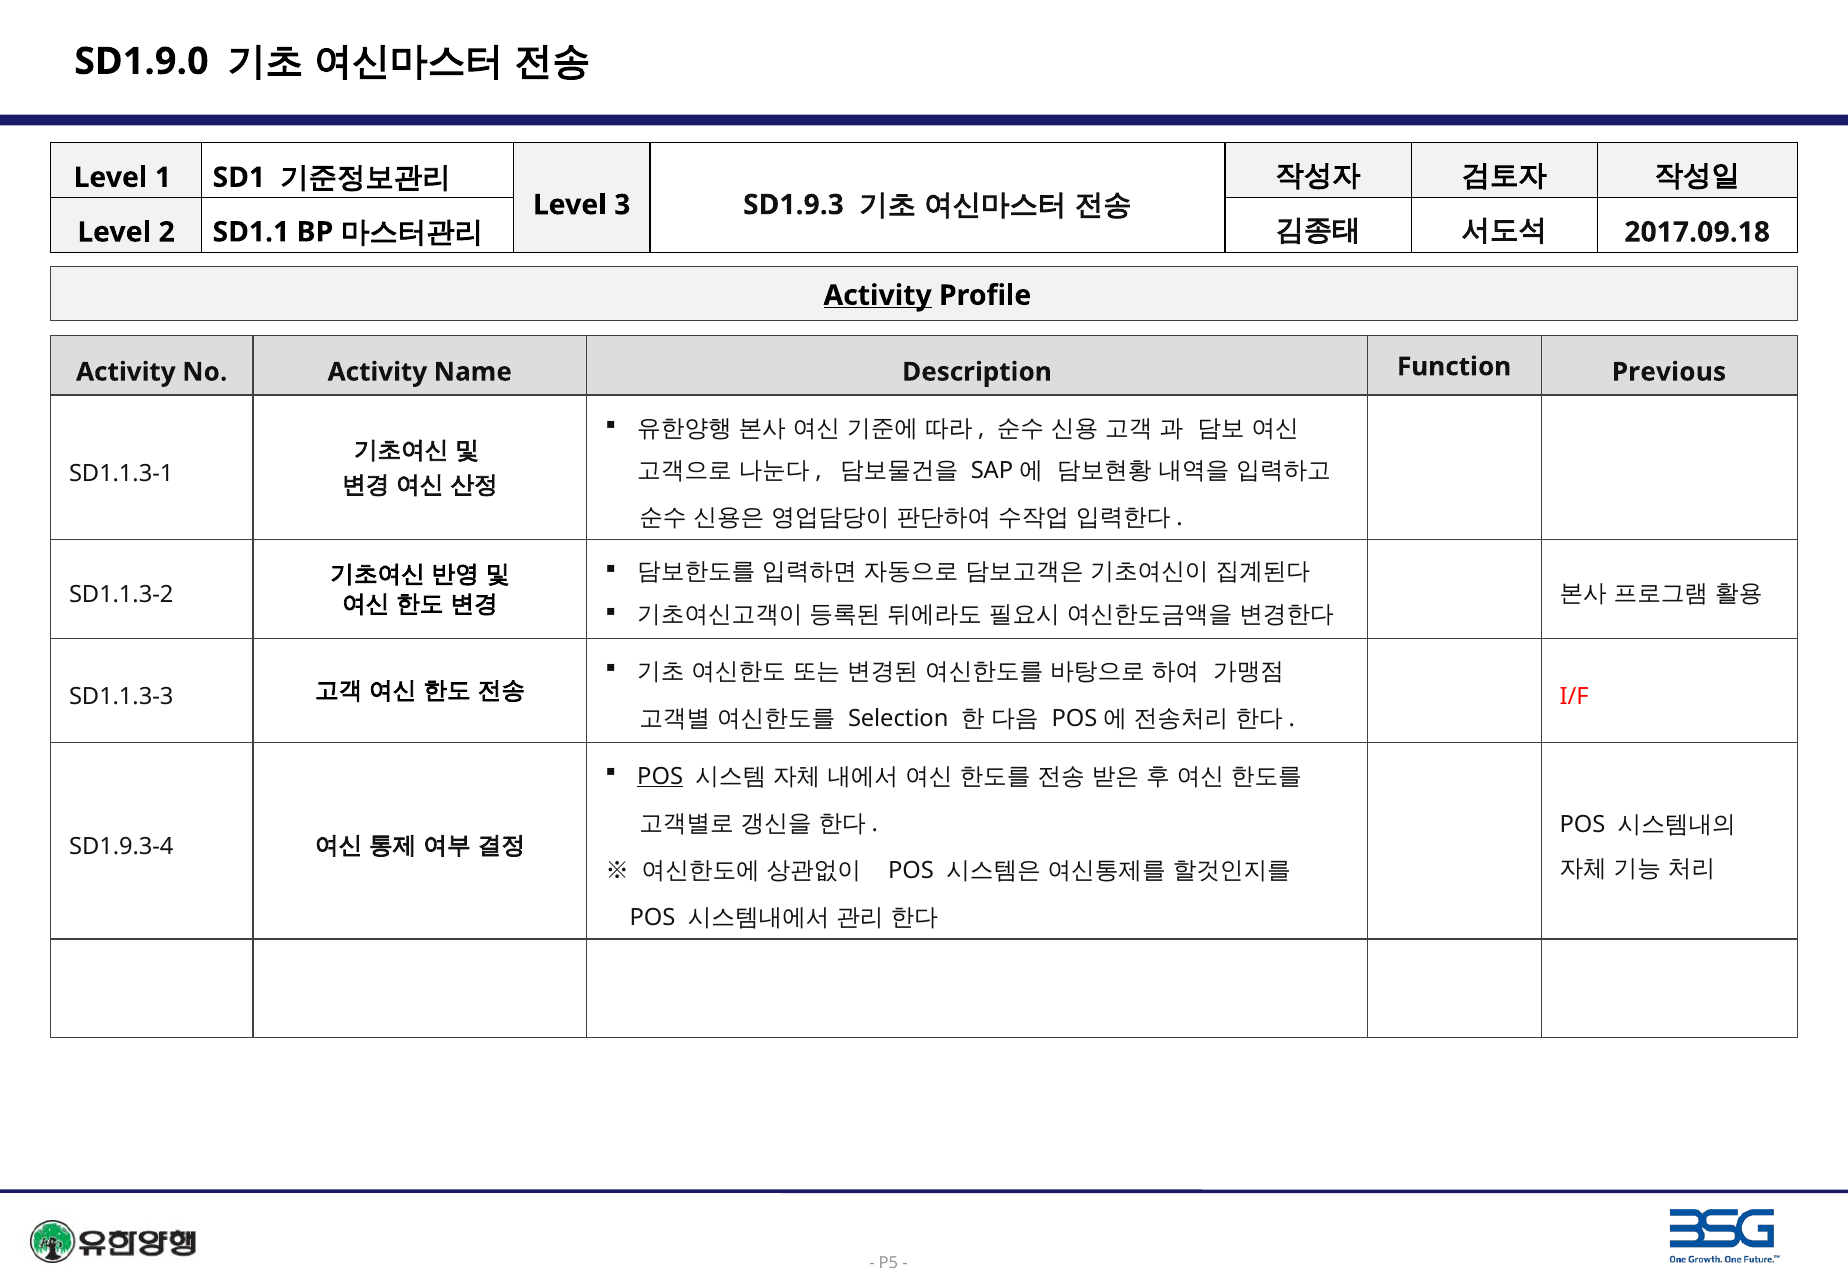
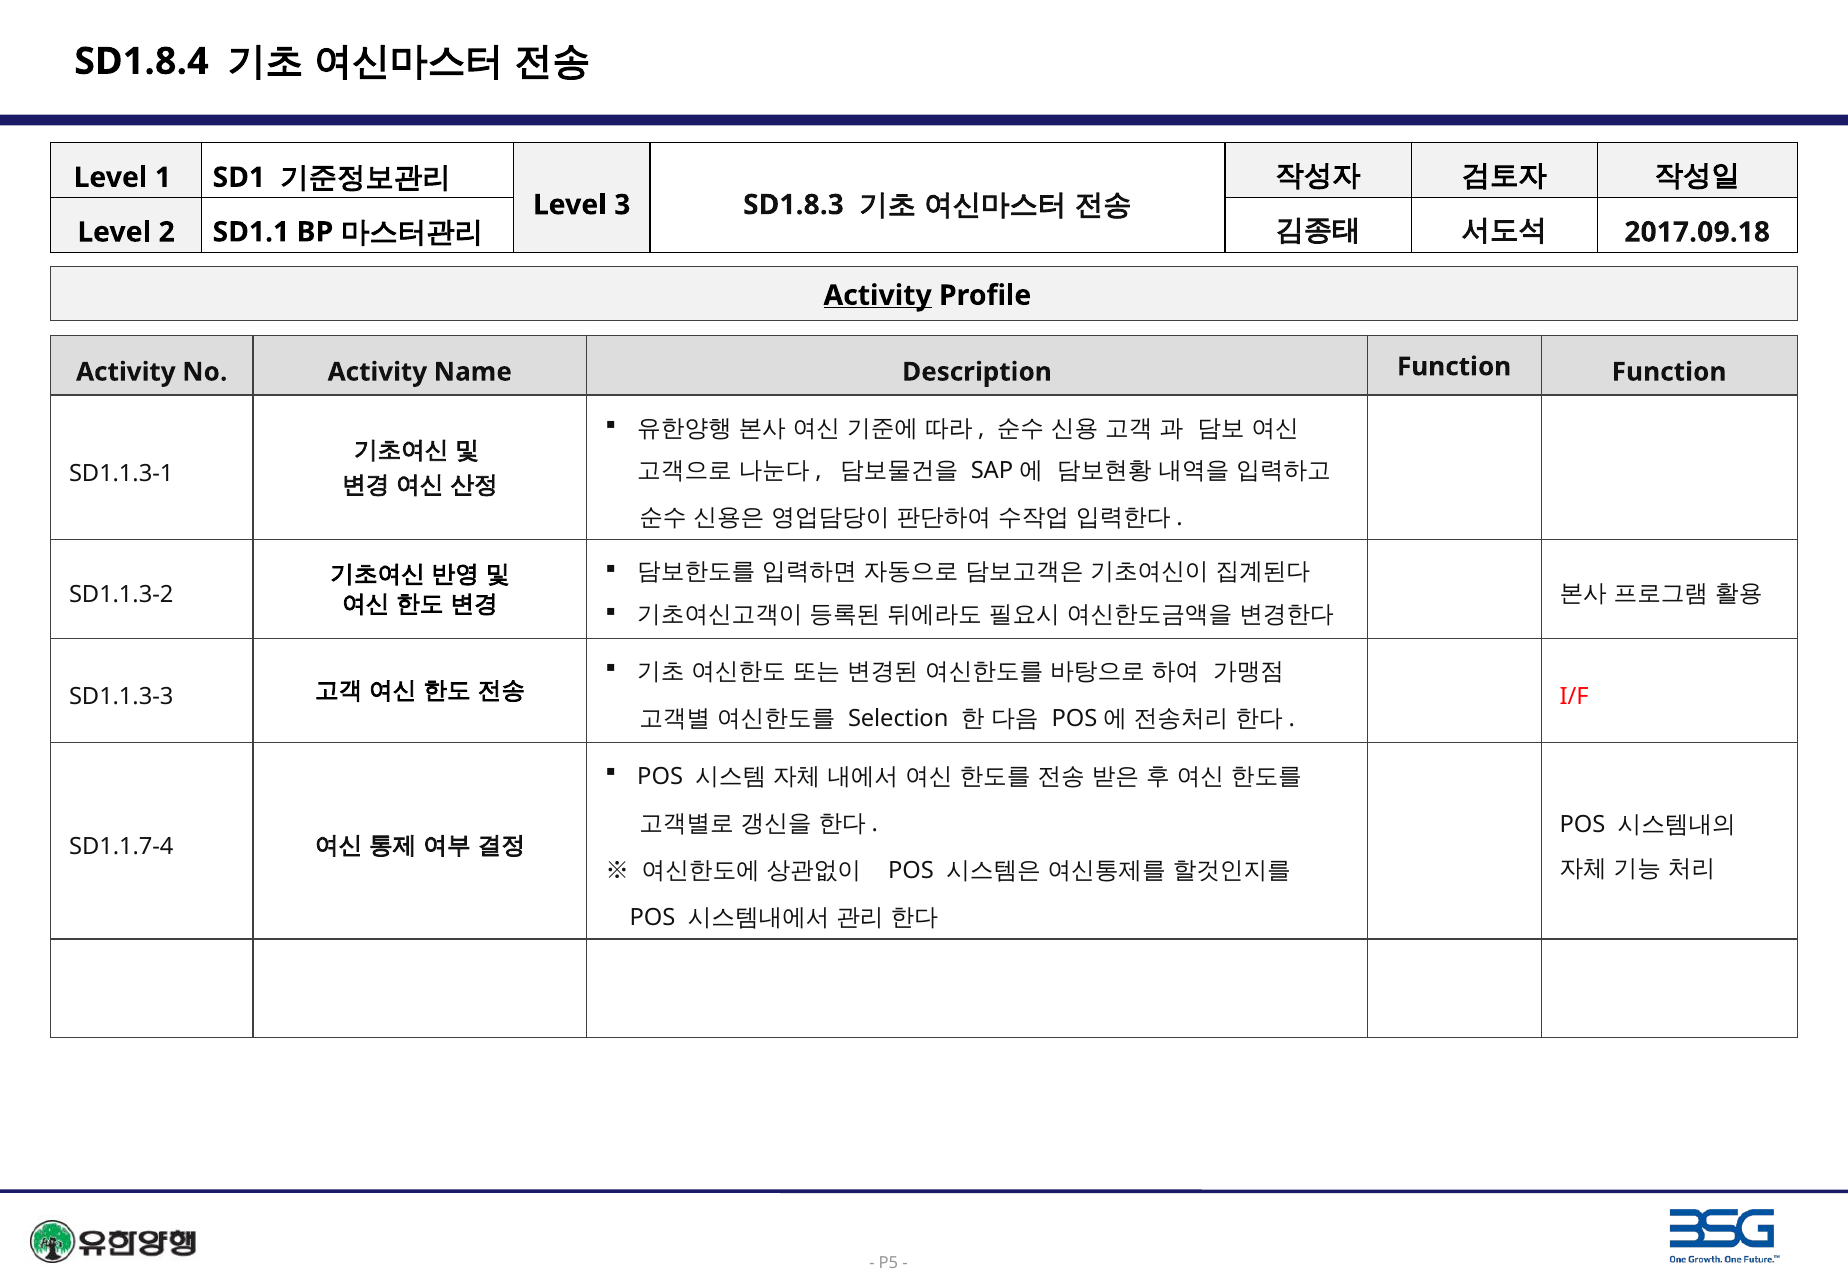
SD1.9.0: SD1.9.0 -> SD1.8.4 (141, 61)
SD1.9.3: SD1.9.3 -> SD1.8.3 (793, 205)
Function Previous: Previous -> Function (1669, 372)
POS underline: present -> none (660, 776)
SD1.9.3-4: SD1.9.3-4 -> SD1.1.7-4 (121, 847)
